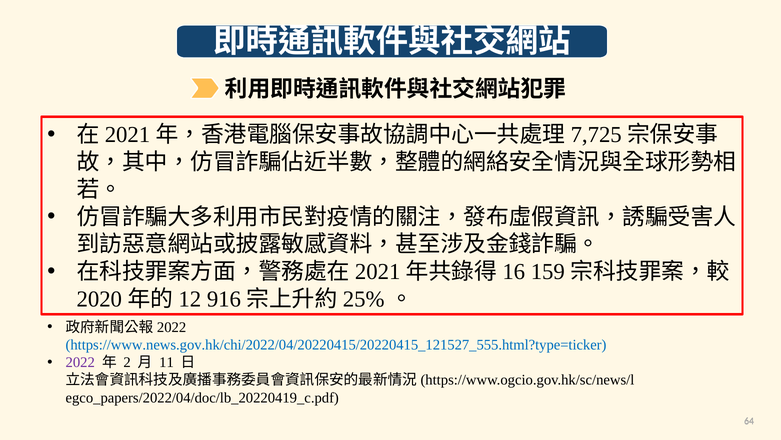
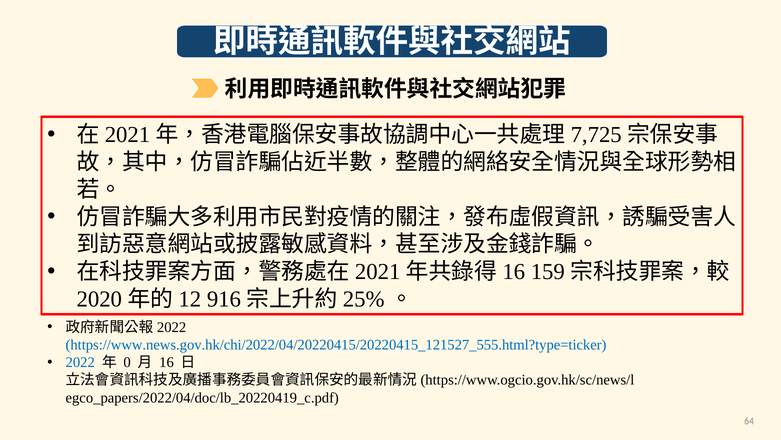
2022 colour: purple -> blue (80, 362)
2: 2 -> 0 (127, 362)
11: 11 -> 16 (167, 362)
